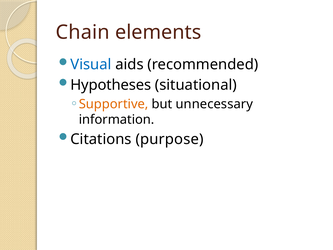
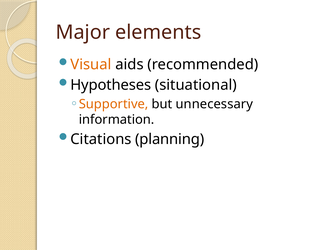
Chain: Chain -> Major (83, 32)
Visual colour: blue -> orange (91, 64)
purpose: purpose -> planning (170, 139)
